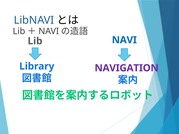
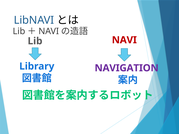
NAVI colour: blue -> red (124, 40)
